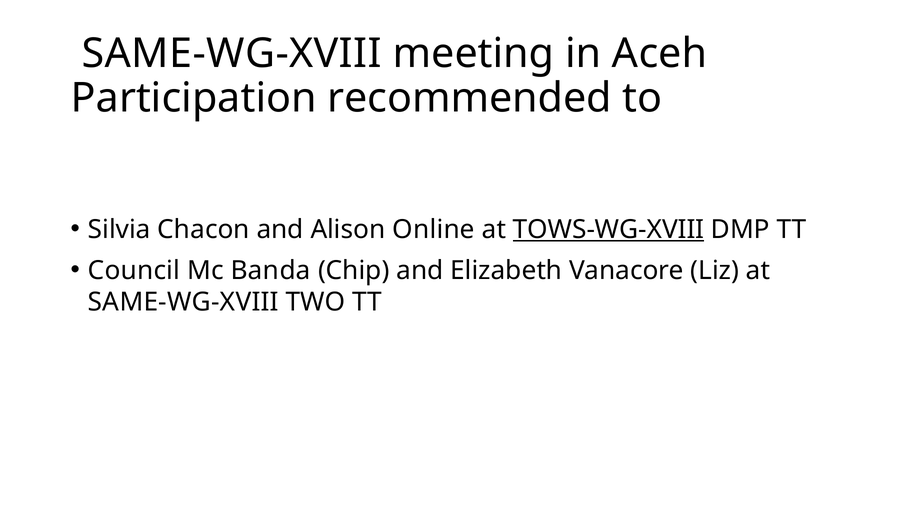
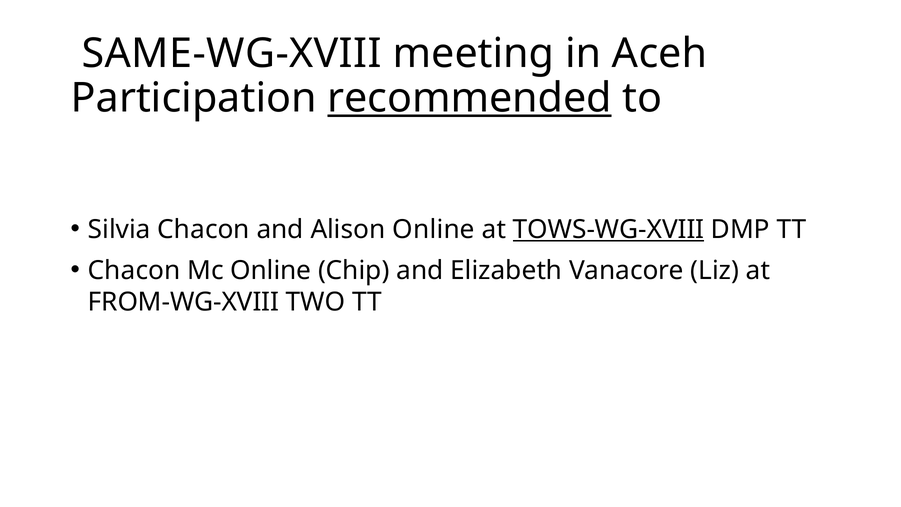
recommended underline: none -> present (469, 98)
Council: Council -> Chacon (134, 270)
Mc Banda: Banda -> Online (271, 270)
SAME-WG-XVIII: SAME-WG-XVIII -> FROM-WG-XVIII (183, 302)
